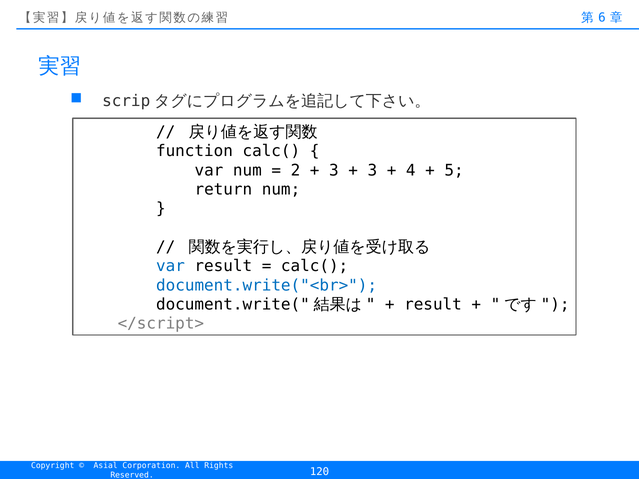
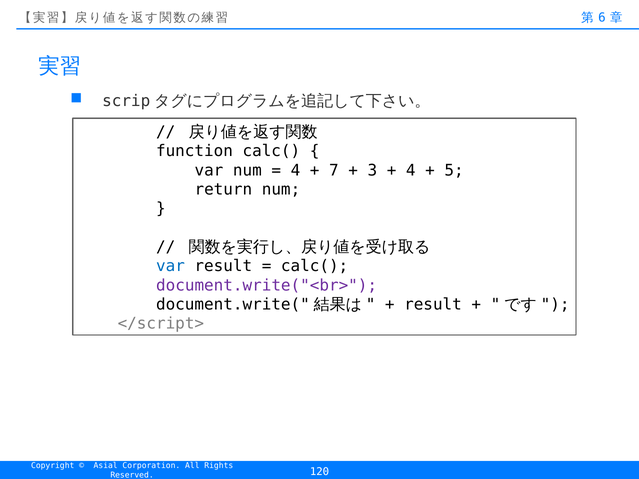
2: 2 -> 4 (295, 170)
3: 3 -> 7 (334, 170)
document.write("<br> colour: blue -> purple (267, 285)
